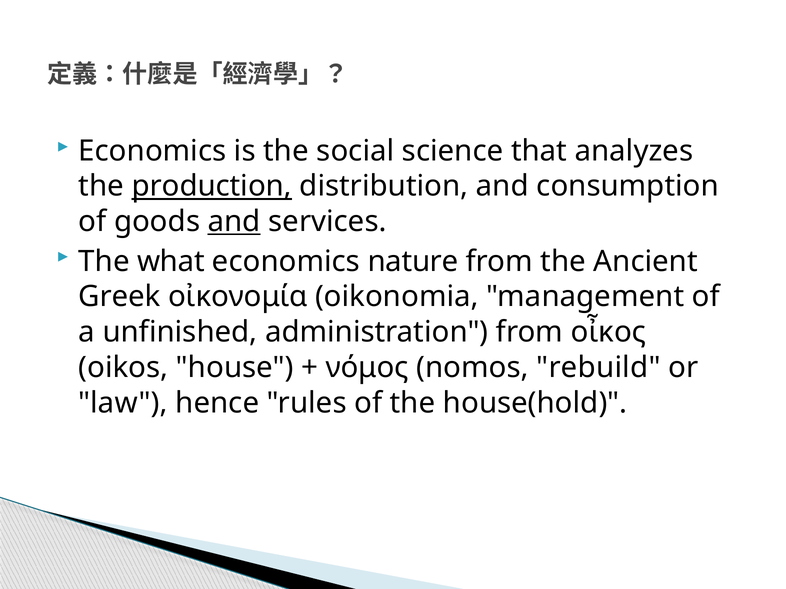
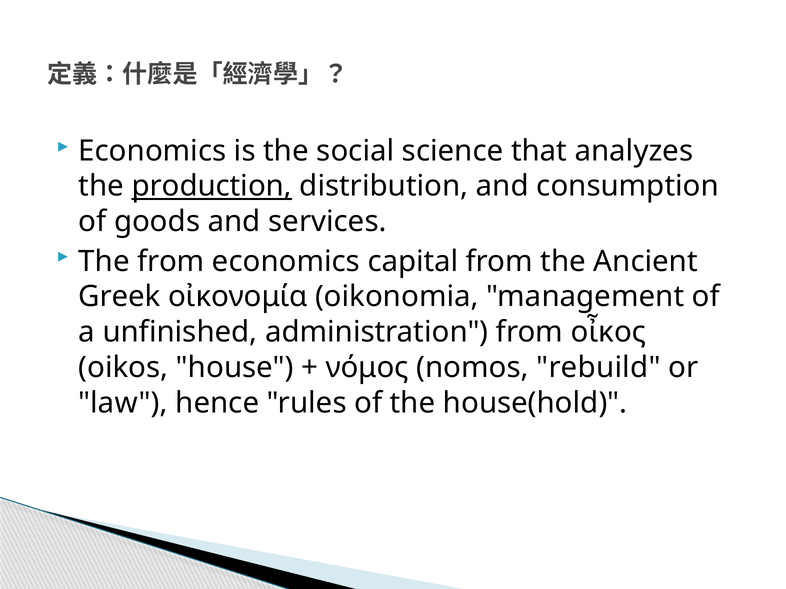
and underline: present -> none (234, 222)
The what: what -> from (171, 262)
nature: nature -> capital (413, 262)
